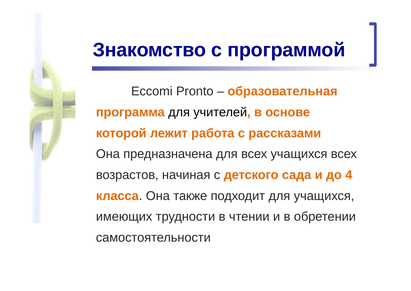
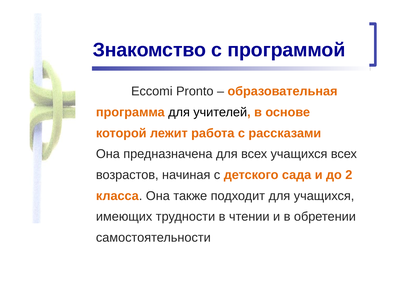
4: 4 -> 2 (349, 175)
